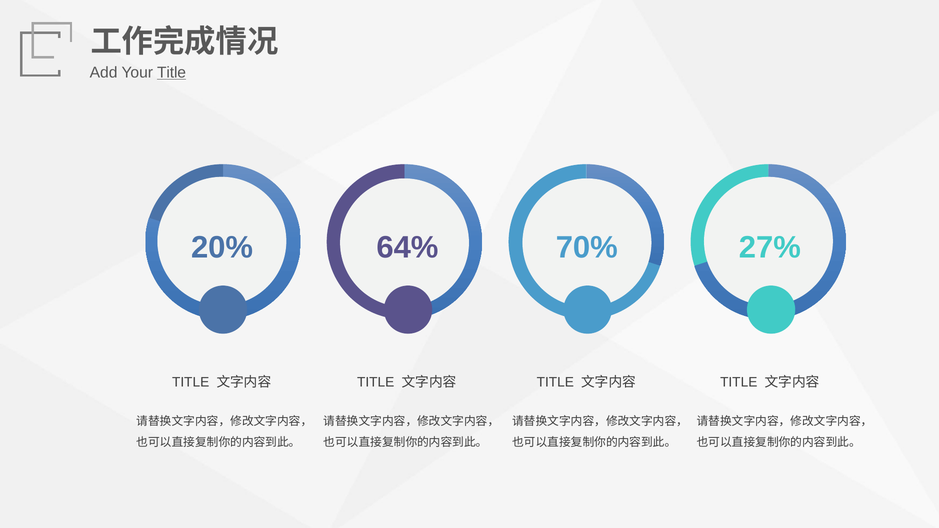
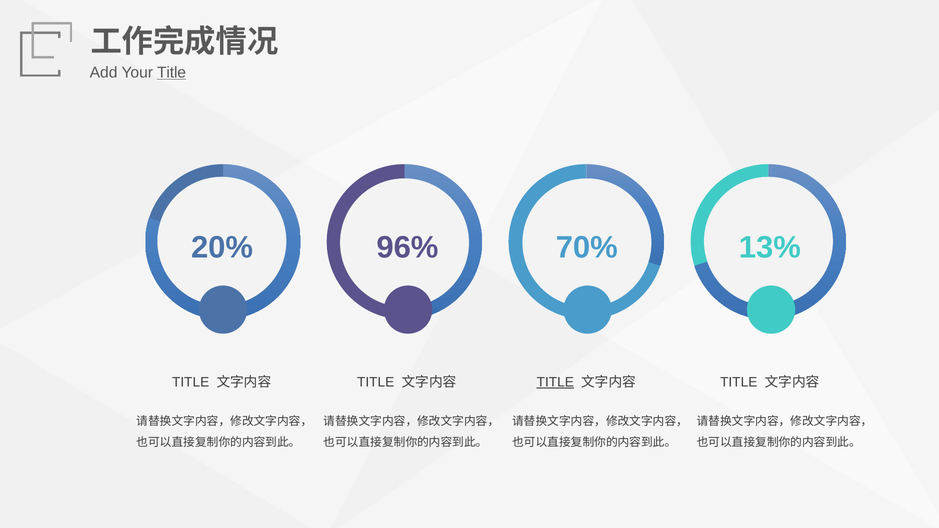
64%: 64% -> 96% (407, 247)
27%: 27% -> 13% (770, 247)
TITLE underline: none -> present (555, 382)
